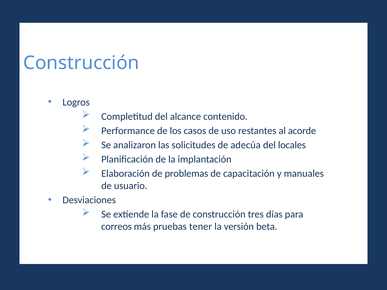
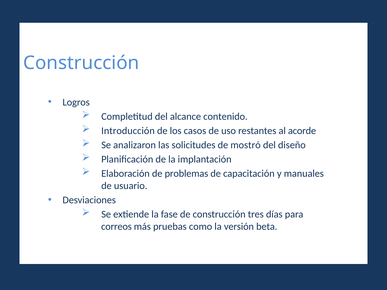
Performance: Performance -> Introducción (128, 131)
adecúa: adecúa -> mostró (246, 145)
locales: locales -> diseño (292, 145)
tener: tener -> como (201, 227)
